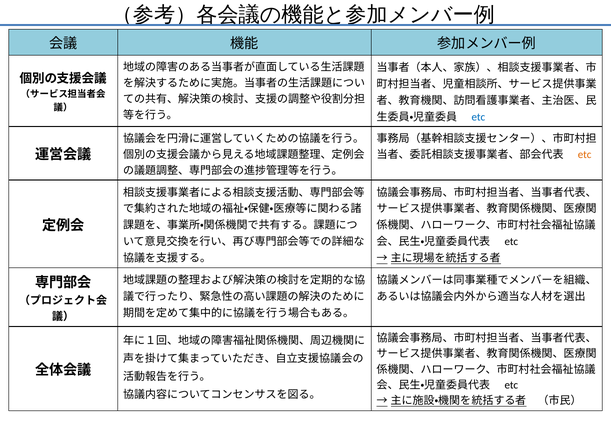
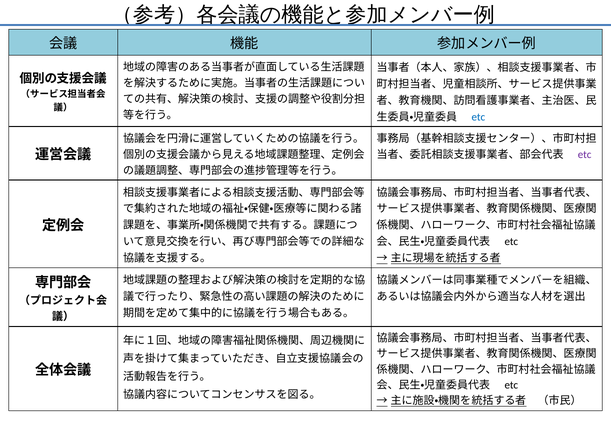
etc colour: orange -> purple (585, 154)
